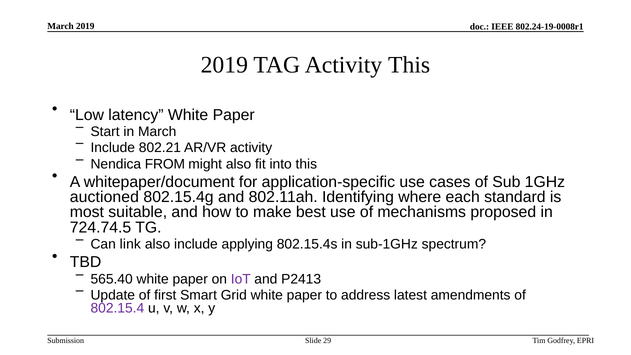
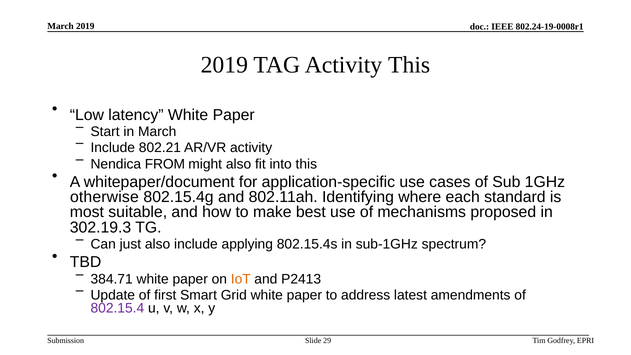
auctioned: auctioned -> otherwise (104, 197)
724.74.5: 724.74.5 -> 302.19.3 (101, 227)
link: link -> just (130, 244)
565.40: 565.40 -> 384.71 (112, 279)
IoT colour: purple -> orange (241, 279)
